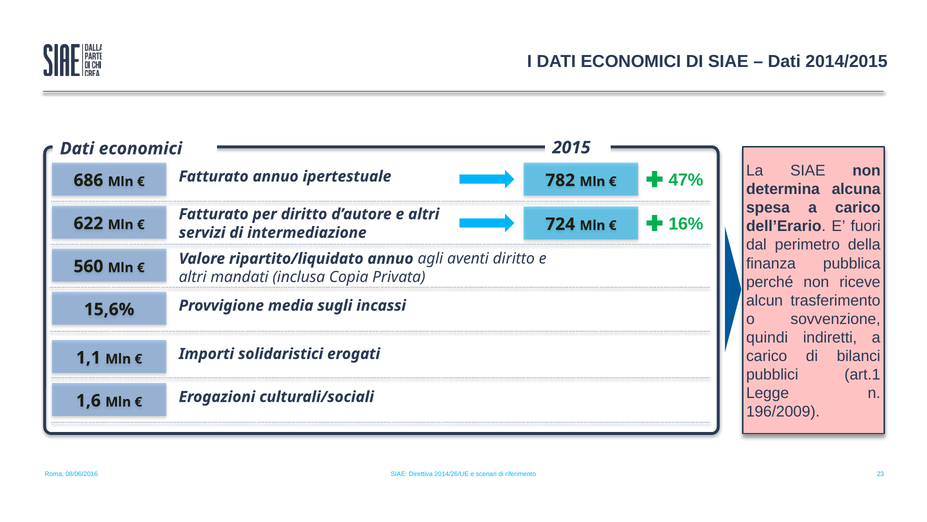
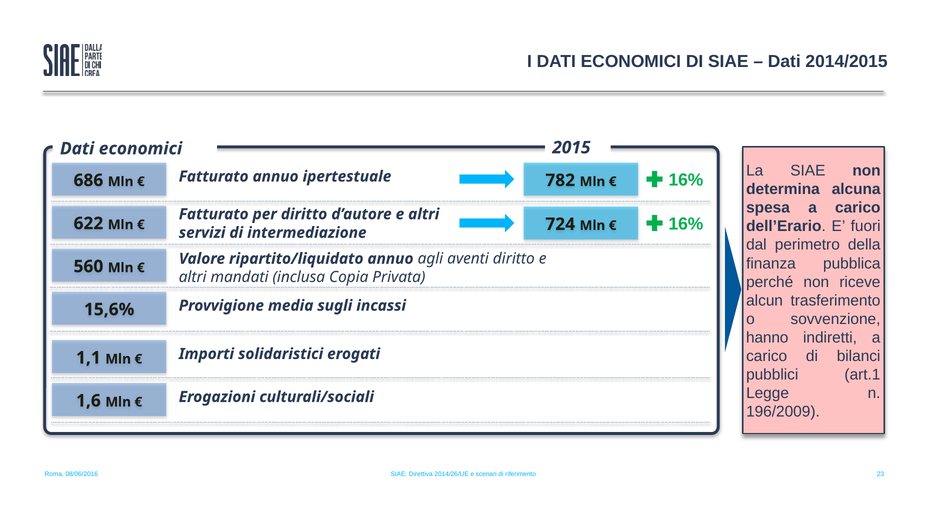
47%: 47% -> 16% (686, 180)
quindi: quindi -> hanno (767, 337)
